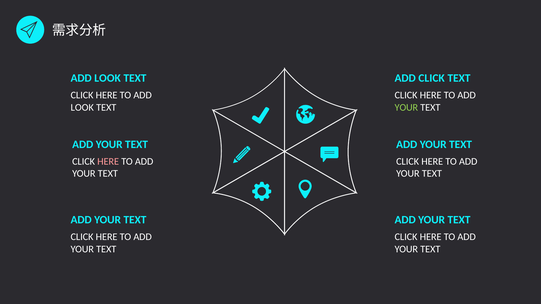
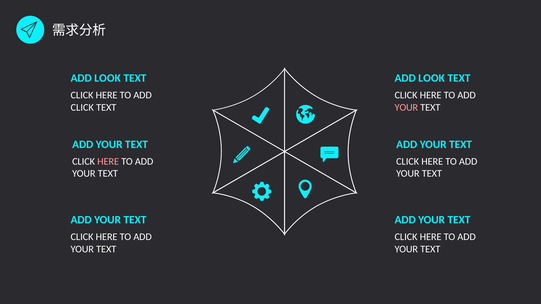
CLICK: CLICK -> LOOK (432, 78)
LOOK: LOOK -> CLICK (82, 107)
YOUR colour: light green -> pink (406, 107)
